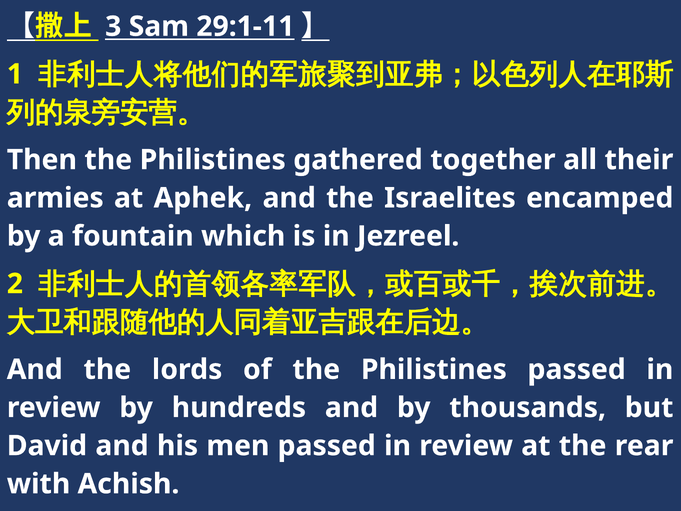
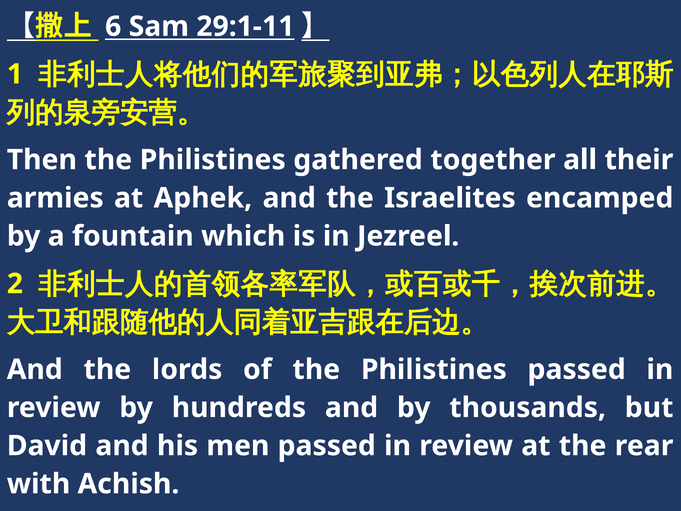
3: 3 -> 6 (113, 26)
